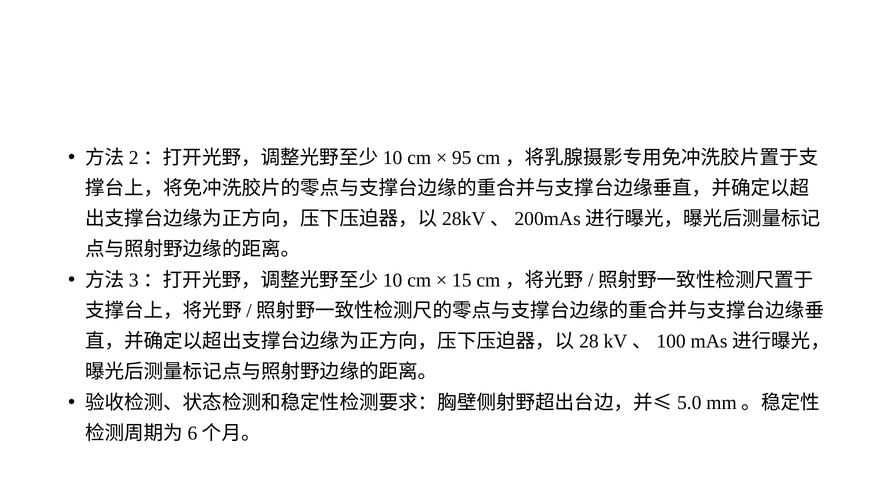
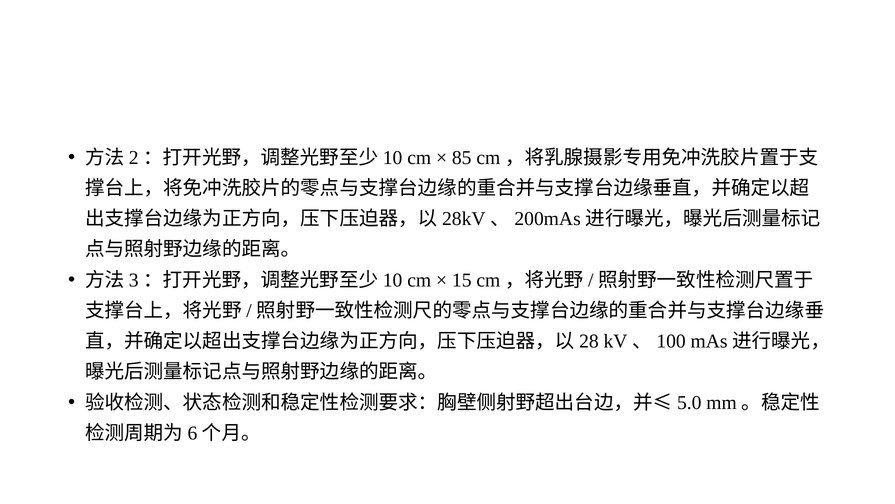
95: 95 -> 85 (462, 158)
